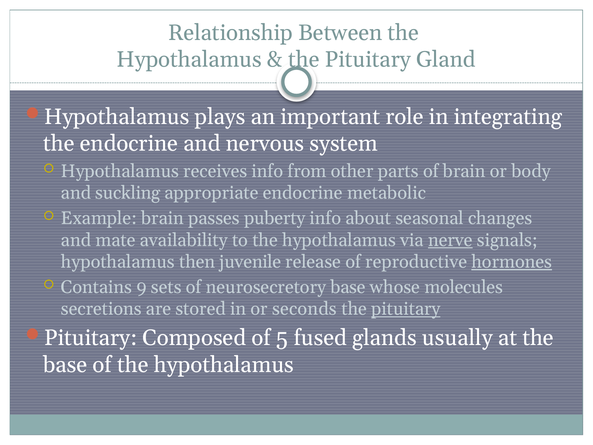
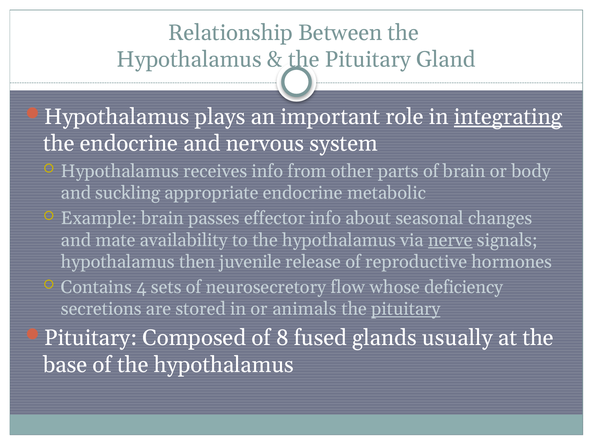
integrating underline: none -> present (508, 117)
puberty: puberty -> effector (275, 218)
hormones underline: present -> none (512, 262)
9: 9 -> 4 (142, 287)
neurosecretory base: base -> flow (348, 287)
molecules: molecules -> deficiency (464, 287)
seconds: seconds -> animals (304, 309)
5: 5 -> 8 (282, 338)
